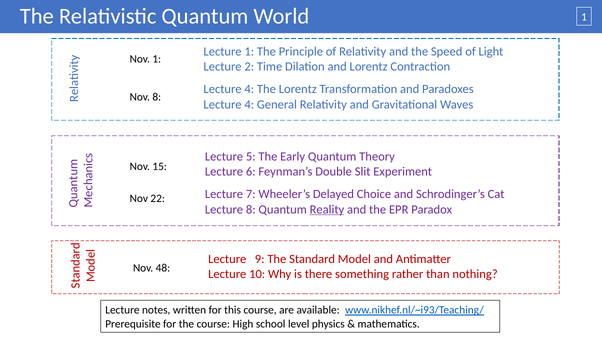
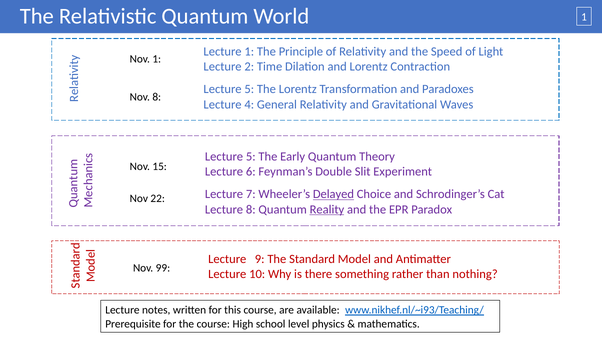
4: 4 -> 5 (249, 89)
Delayed underline: none -> present (333, 194)
48: 48 -> 99 (163, 268)
